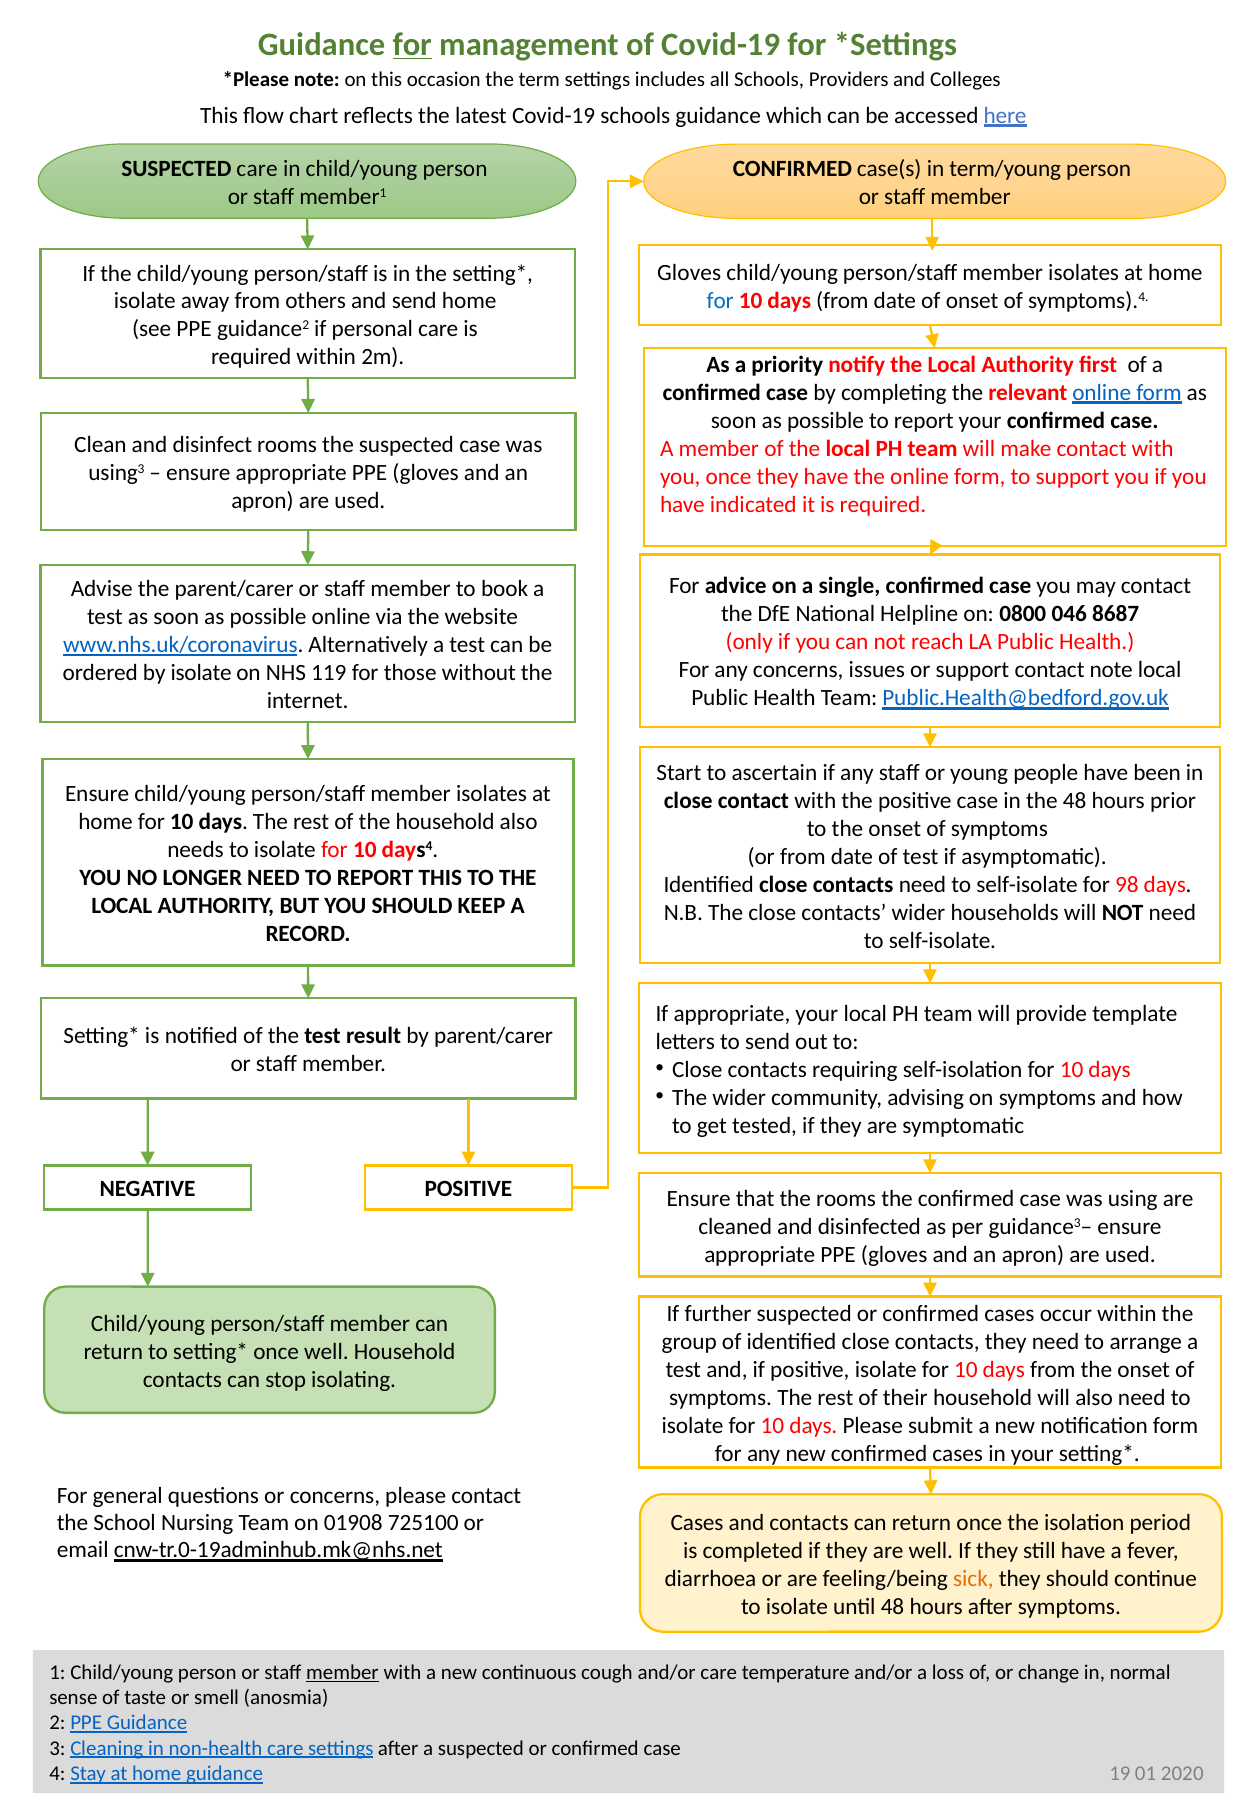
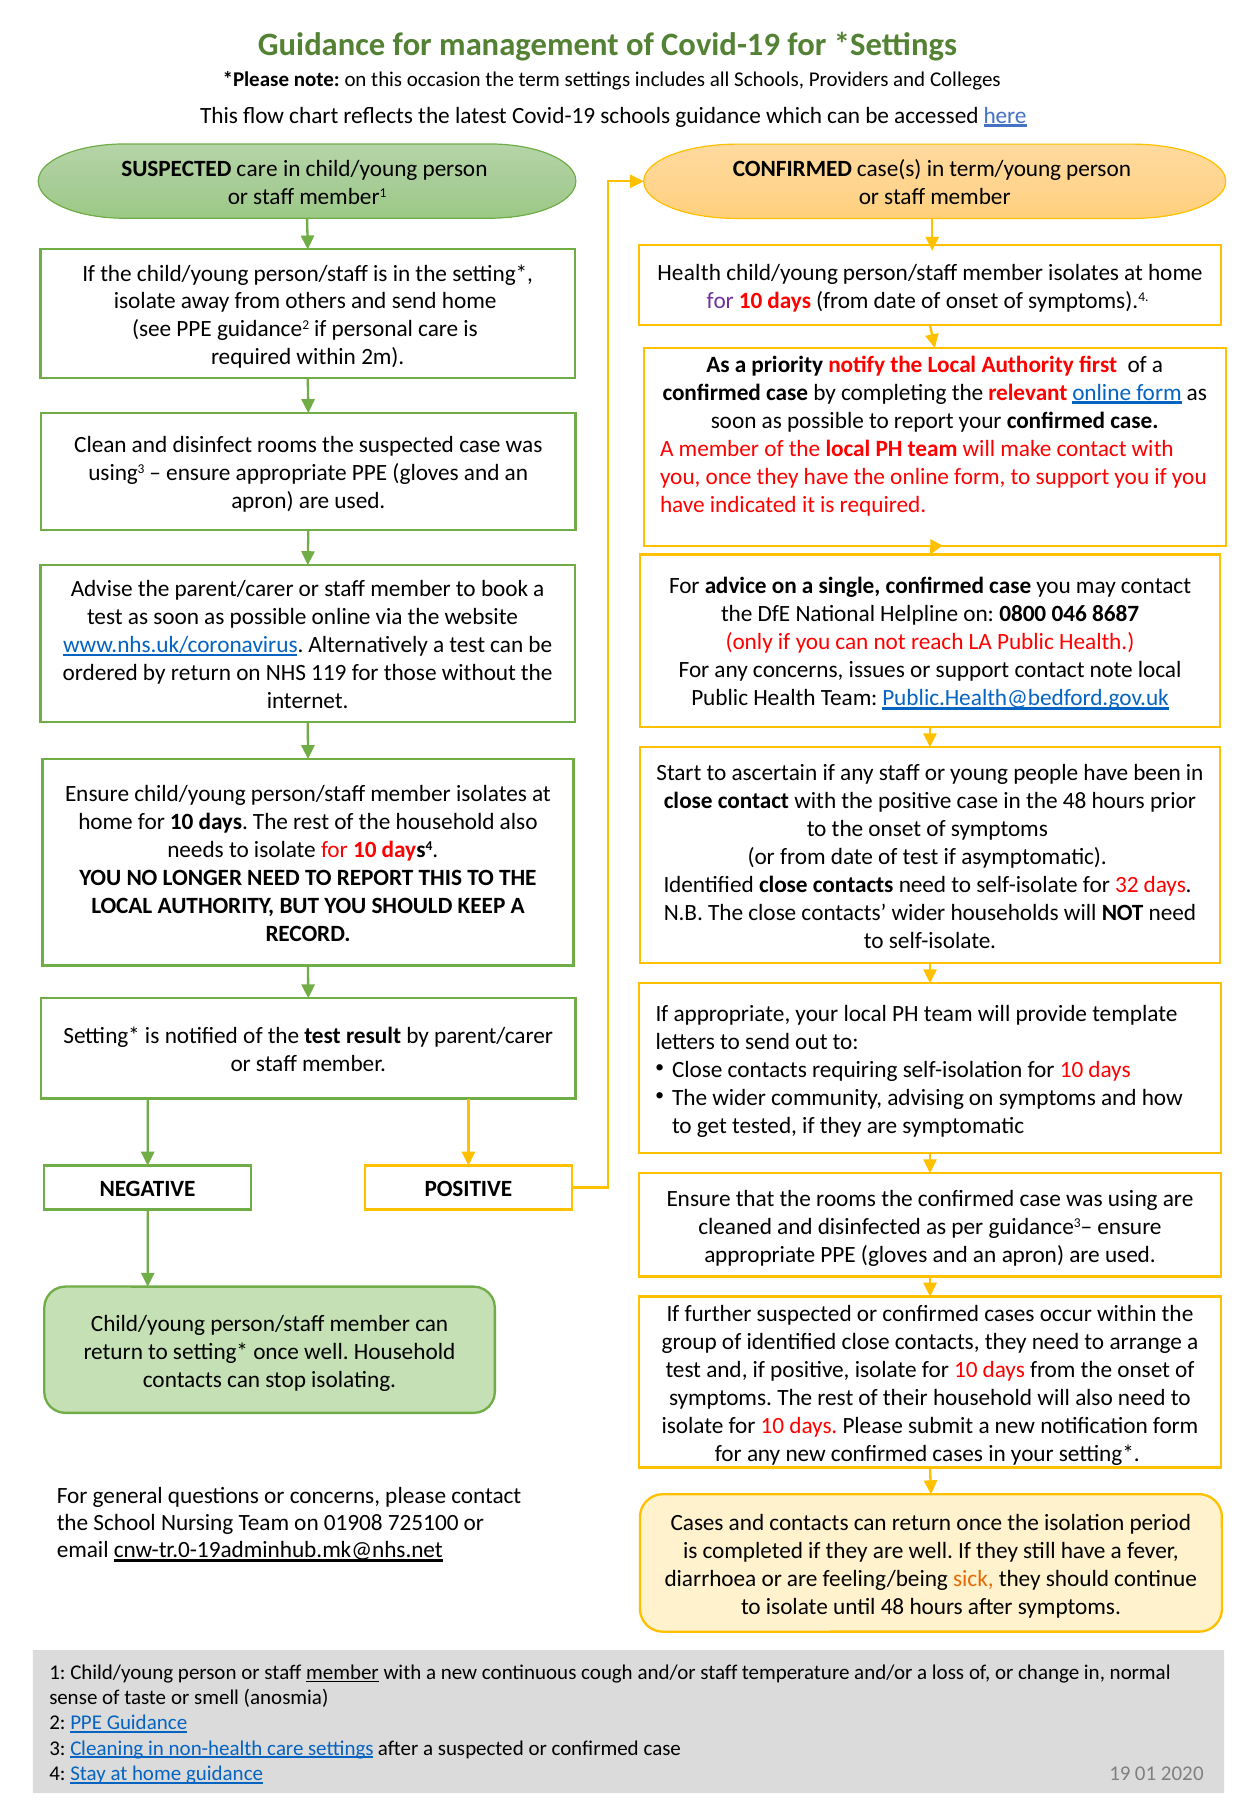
for underline: present -> none (412, 44)
Gloves: Gloves -> Health (689, 273)
for colour: blue -> purple (720, 301)
by isolate: isolate -> return (201, 673)
98: 98 -> 32 (1127, 884)
and/or care: care -> staff (719, 1672)
